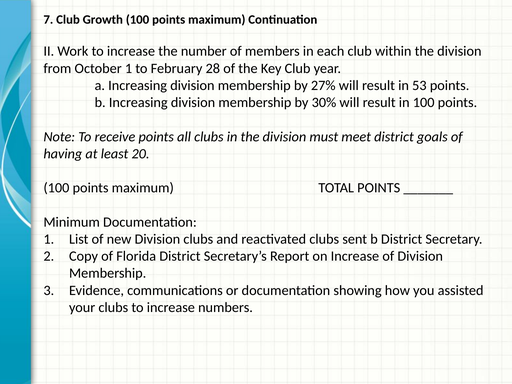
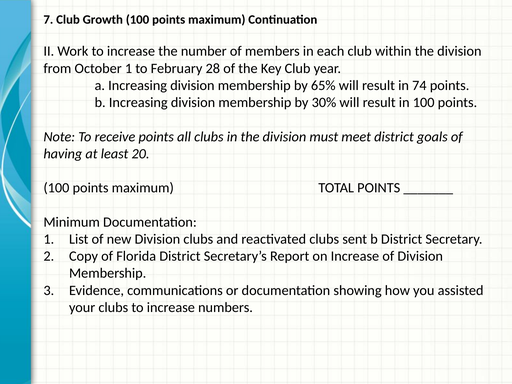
27%: 27% -> 65% (323, 85)
53: 53 -> 74 (419, 85)
